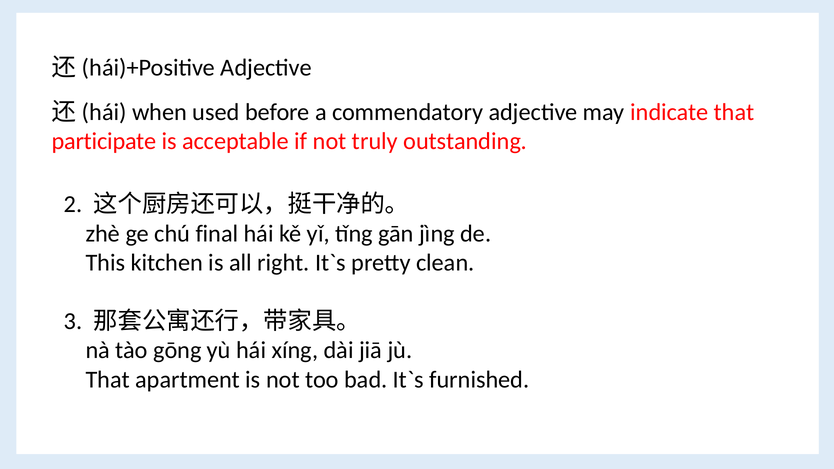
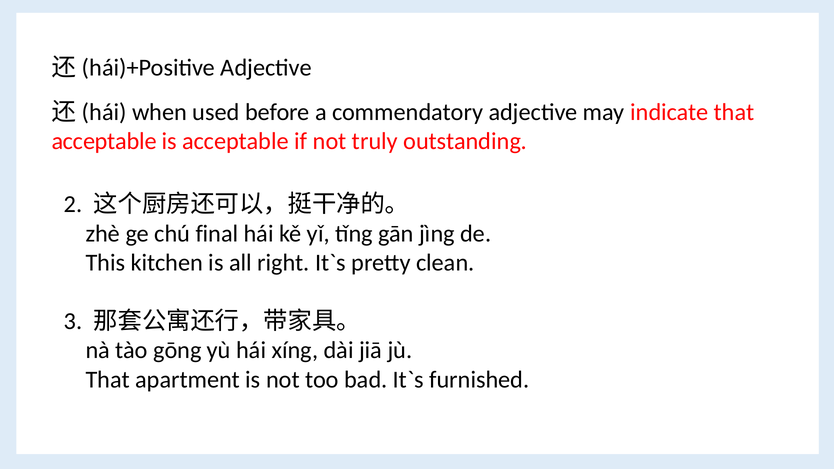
participate: participate -> acceptable (104, 141)
